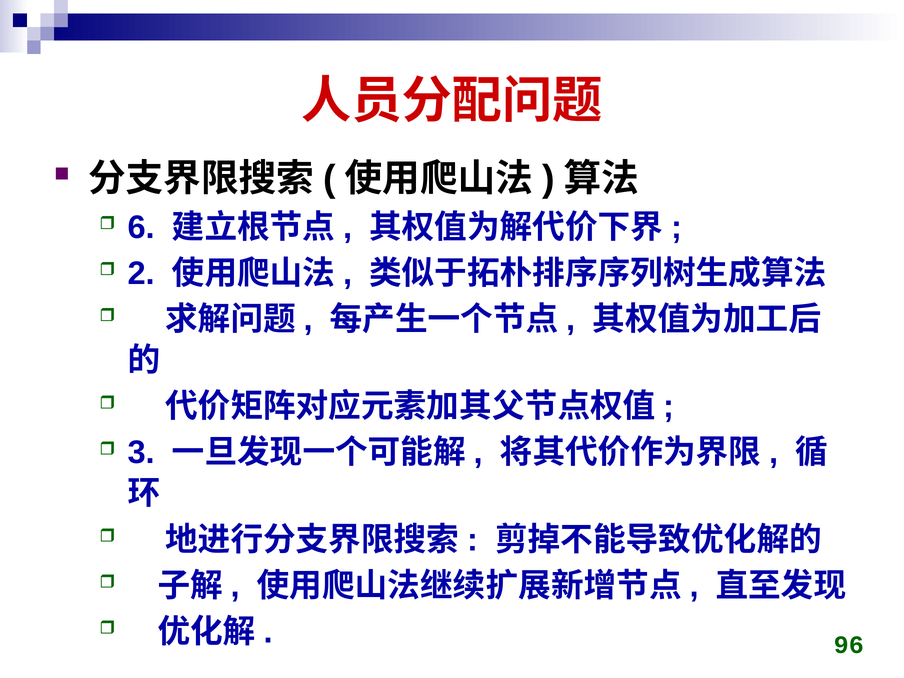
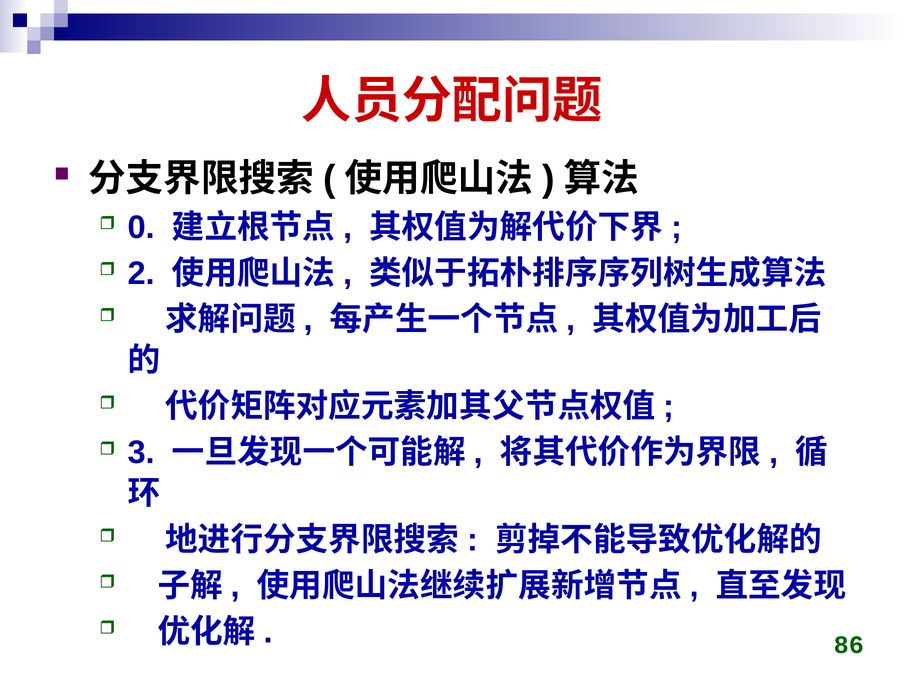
6: 6 -> 0 (141, 227)
96: 96 -> 86 (849, 645)
